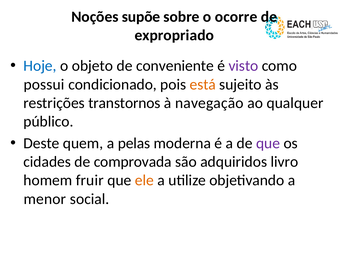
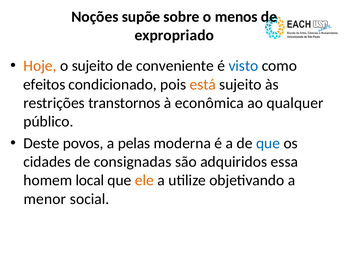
ocorre: ocorre -> menos (236, 17)
Hoje colour: blue -> orange (40, 66)
o objeto: objeto -> sujeito (93, 66)
visto colour: purple -> blue (243, 66)
possui: possui -> efeitos (44, 85)
navegação: navegação -> econômica (209, 103)
quem: quem -> povos (83, 144)
que colour: purple -> blue (268, 144)
comprovada: comprovada -> consignadas (133, 162)
livro: livro -> essa (284, 162)
fruir: fruir -> local (90, 181)
